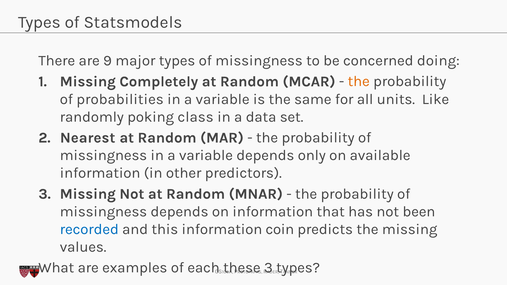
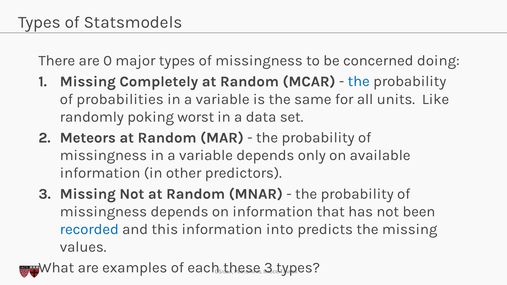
9: 9 -> 0 (108, 61)
the colour: orange -> blue (359, 81)
class: class -> worst (196, 117)
Nearest: Nearest -> Meteors (88, 138)
coin: coin -> into (280, 229)
